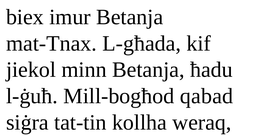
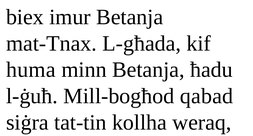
jiekol: jiekol -> huma (31, 70)
